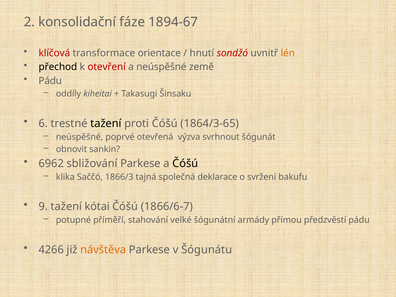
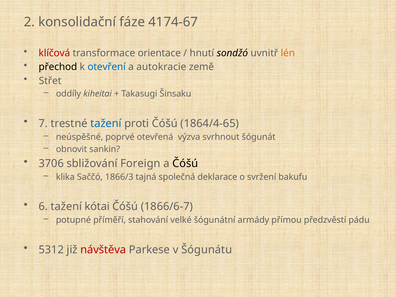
1894-67: 1894-67 -> 4174-67 (173, 22)
sondžó colour: red -> black (232, 53)
otevření colour: red -> blue (107, 67)
a neúspěšné: neúspěšné -> autokracie (161, 67)
Pádu: Pádu -> Střet (50, 81)
6: 6 -> 7 (43, 123)
tažení colour: black -> blue (106, 123)
1864/3-65: 1864/3-65 -> 1864/4-65 (210, 123)
6962: 6962 -> 3706 (51, 163)
sbližování Parkese: Parkese -> Foreign (140, 163)
9: 9 -> 6 (43, 207)
4266: 4266 -> 5312 (51, 250)
návštěva colour: orange -> red (103, 250)
